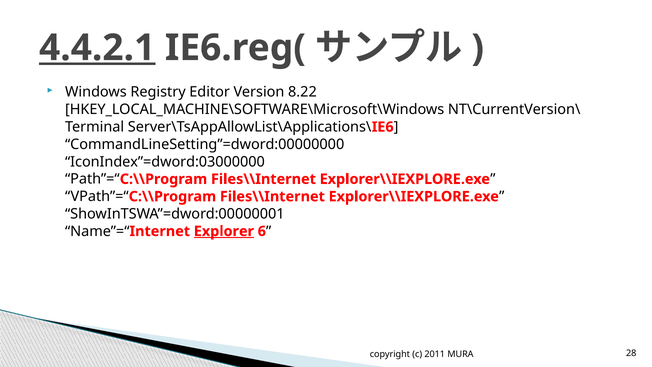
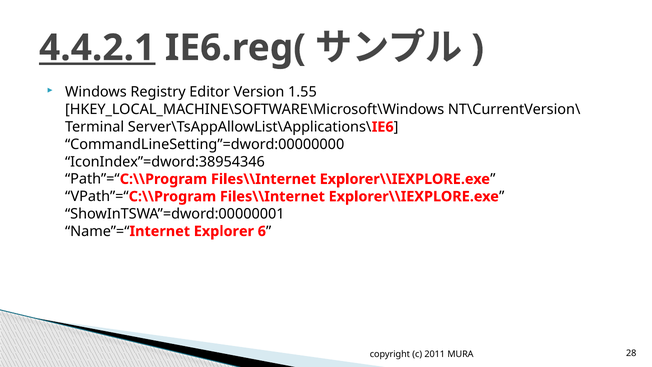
8.22: 8.22 -> 1.55 (302, 92)
IconIndex”=dword:03000000: IconIndex”=dword:03000000 -> IconIndex”=dword:38954346 (165, 162)
Explorer underline: present -> none (224, 231)
